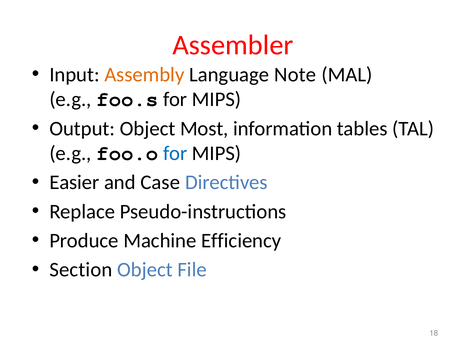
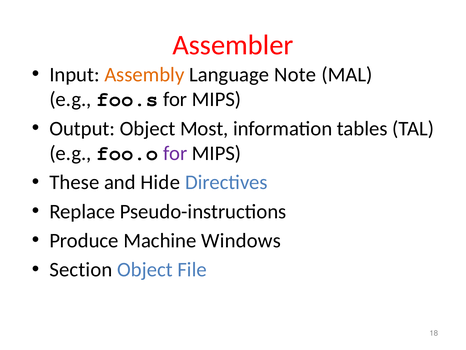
for colour: blue -> purple (175, 153)
Easier: Easier -> These (74, 182)
Case: Case -> Hide (160, 182)
Efficiency: Efficiency -> Windows (241, 240)
